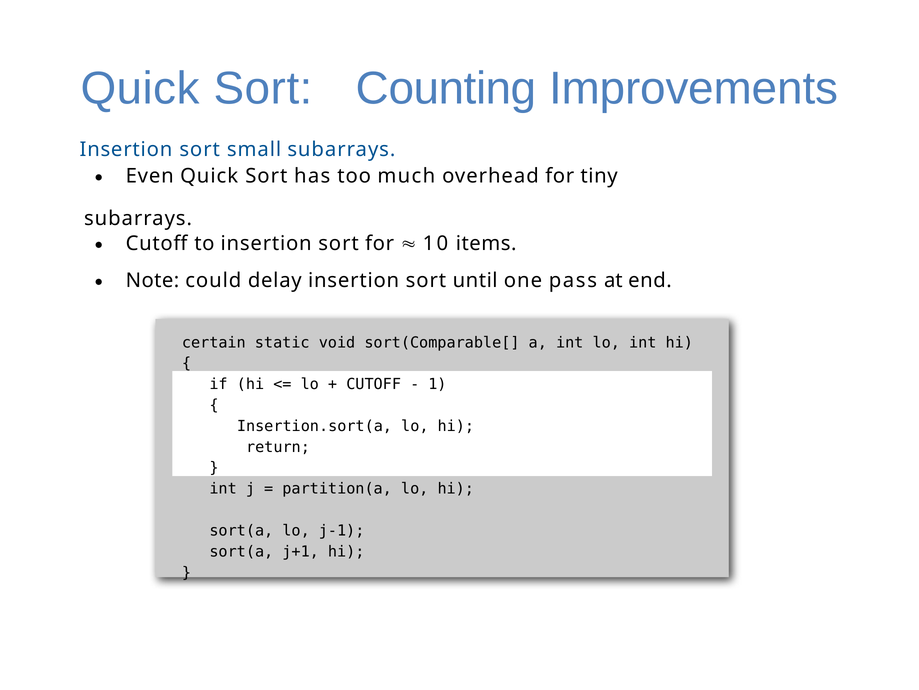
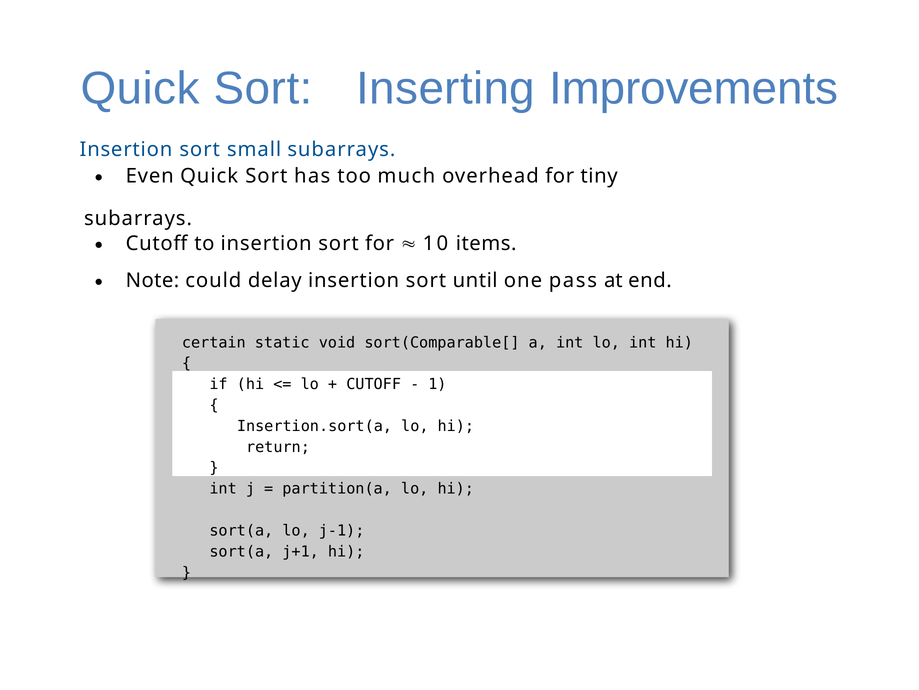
Counting: Counting -> Inserting (446, 88)
